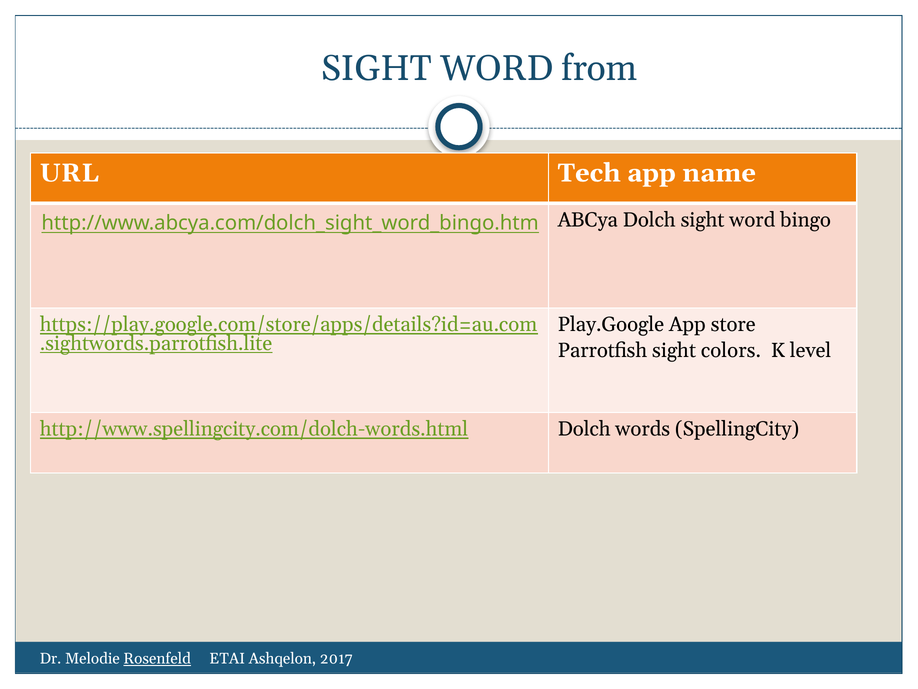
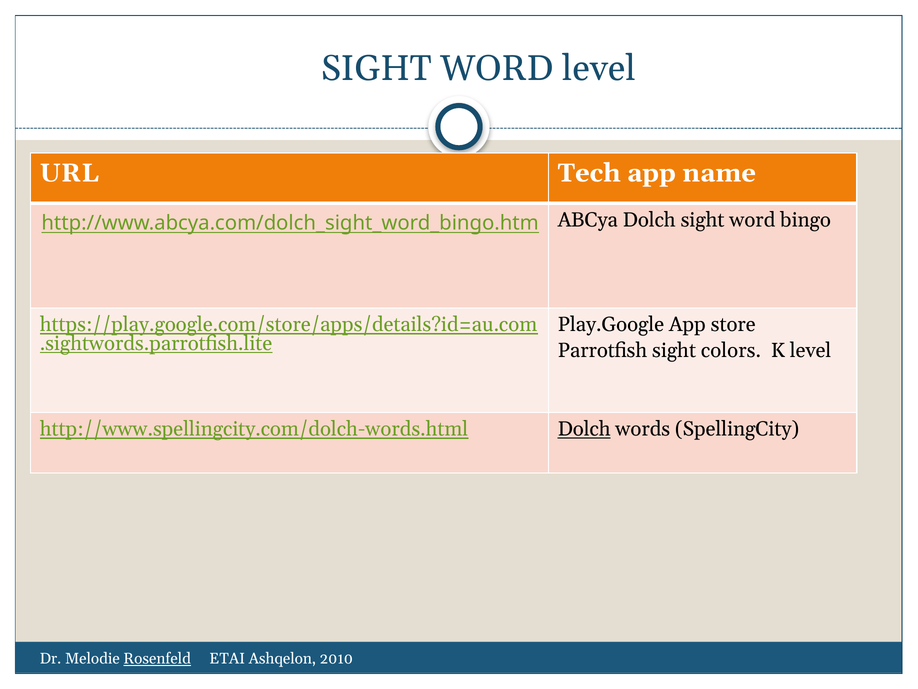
WORD from: from -> level (599, 68)
Dolch underline: none -> present (584, 429)
2017: 2017 -> 2010 (336, 658)
